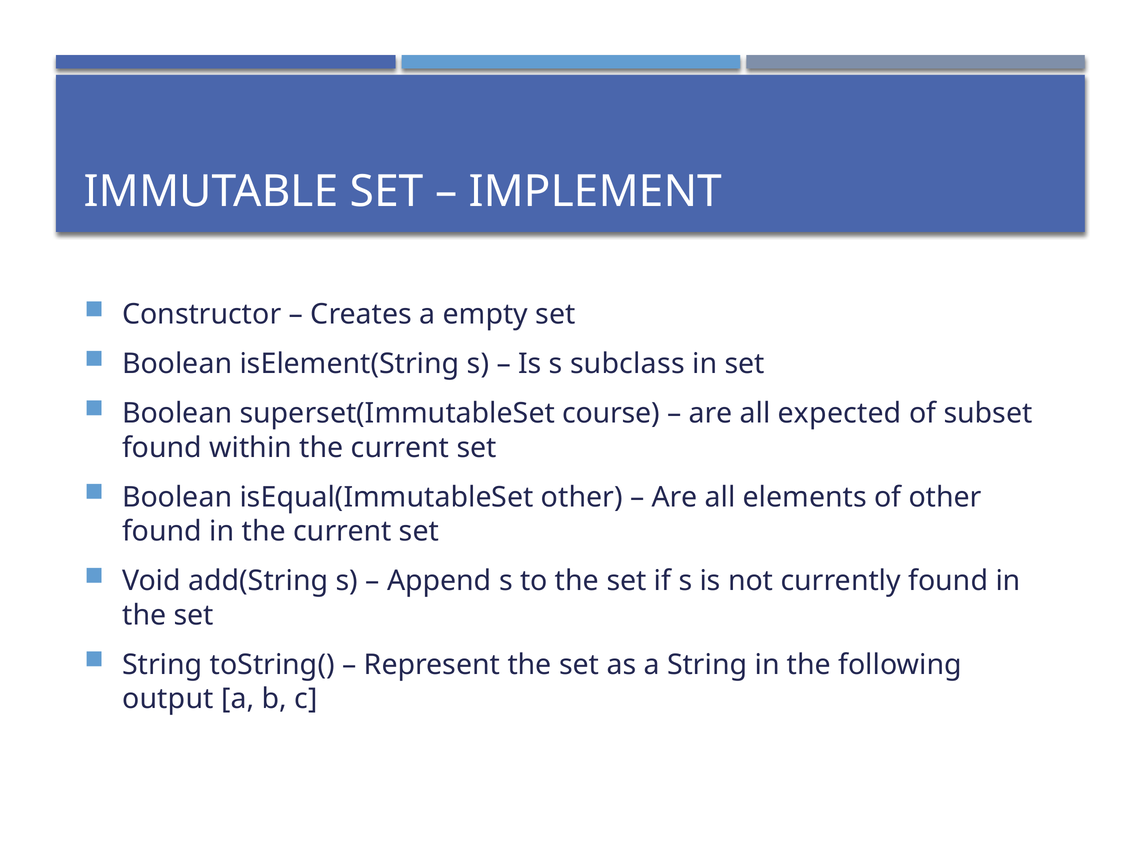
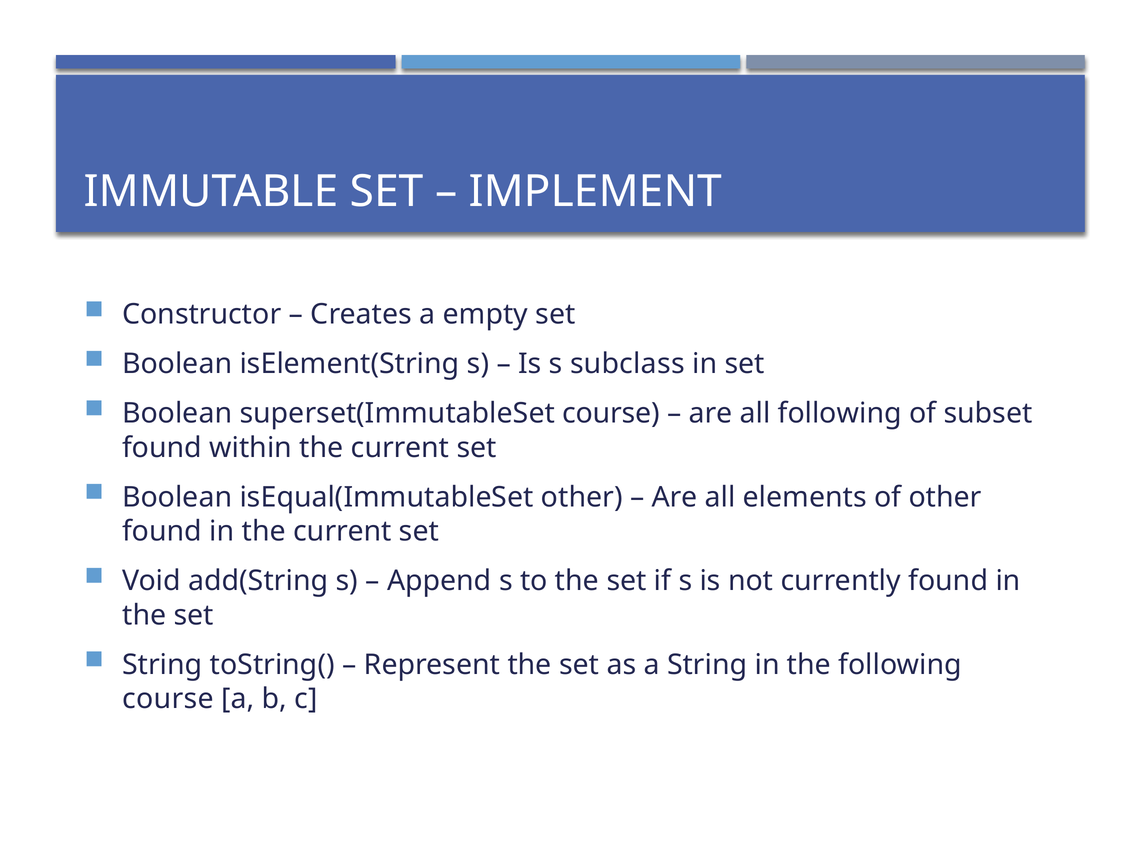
all expected: expected -> following (840, 414)
output: output -> course (168, 699)
